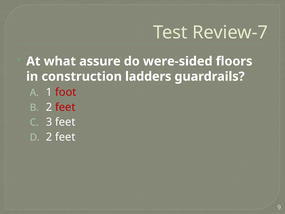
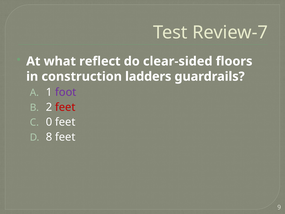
assure: assure -> reflect (100, 61)
were‐sided: were‐sided -> clear‐sided (178, 61)
foot colour: red -> purple (66, 92)
3: 3 -> 0 (49, 122)
2: 2 -> 8 (49, 137)
